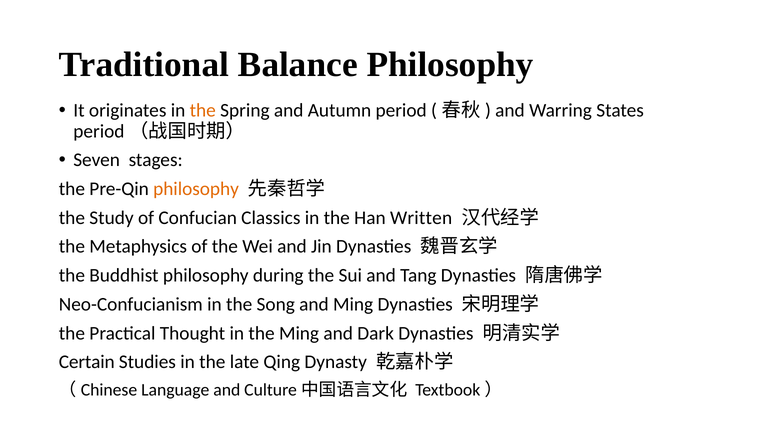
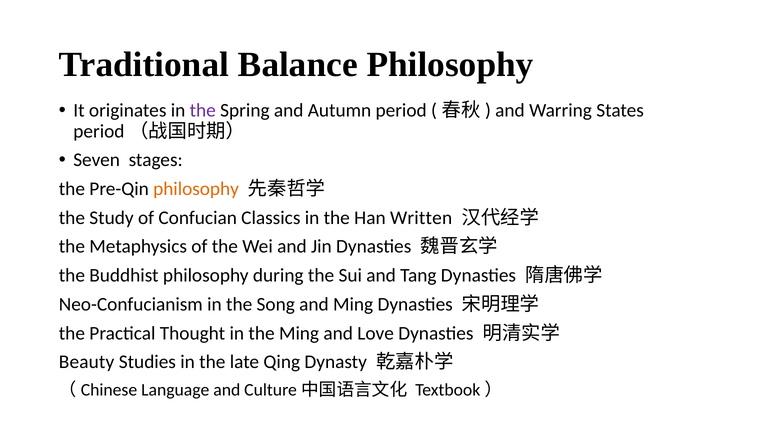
the colour: orange -> purple (203, 110)
Dark: Dark -> Love (376, 333)
Certain: Certain -> Beauty (87, 362)
